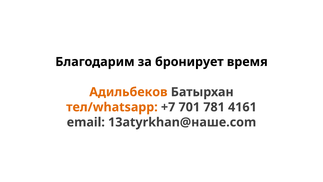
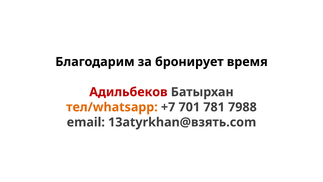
Адильбеков colour: orange -> red (128, 92)
4161: 4161 -> 7988 (242, 107)
13atyrkhan@наше.com: 13atyrkhan@наше.com -> 13atyrkhan@взять.com (182, 122)
